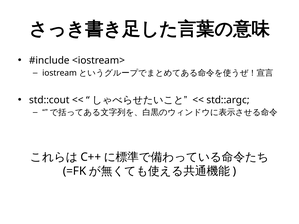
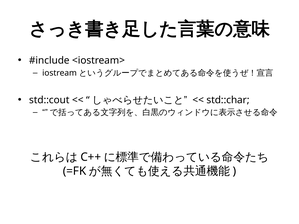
std::argc: std::argc -> std::char (228, 100)
